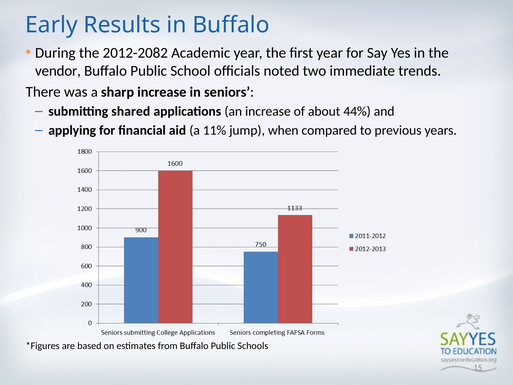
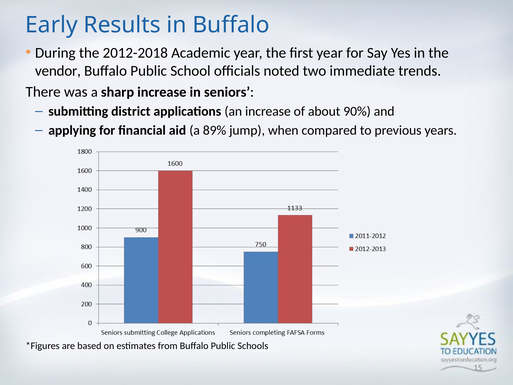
2012-2082: 2012-2082 -> 2012-2018 (135, 53)
shared: shared -> district (131, 111)
44%: 44% -> 90% (357, 111)
11%: 11% -> 89% (215, 130)
